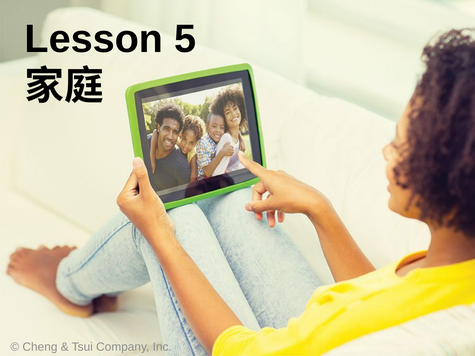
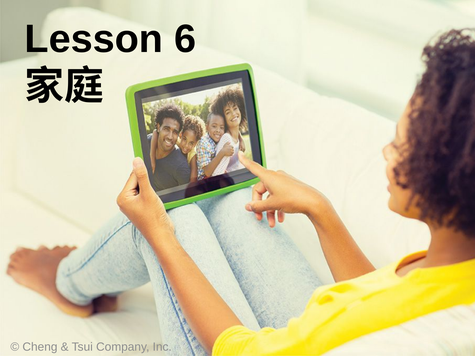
5: 5 -> 6 (185, 39)
